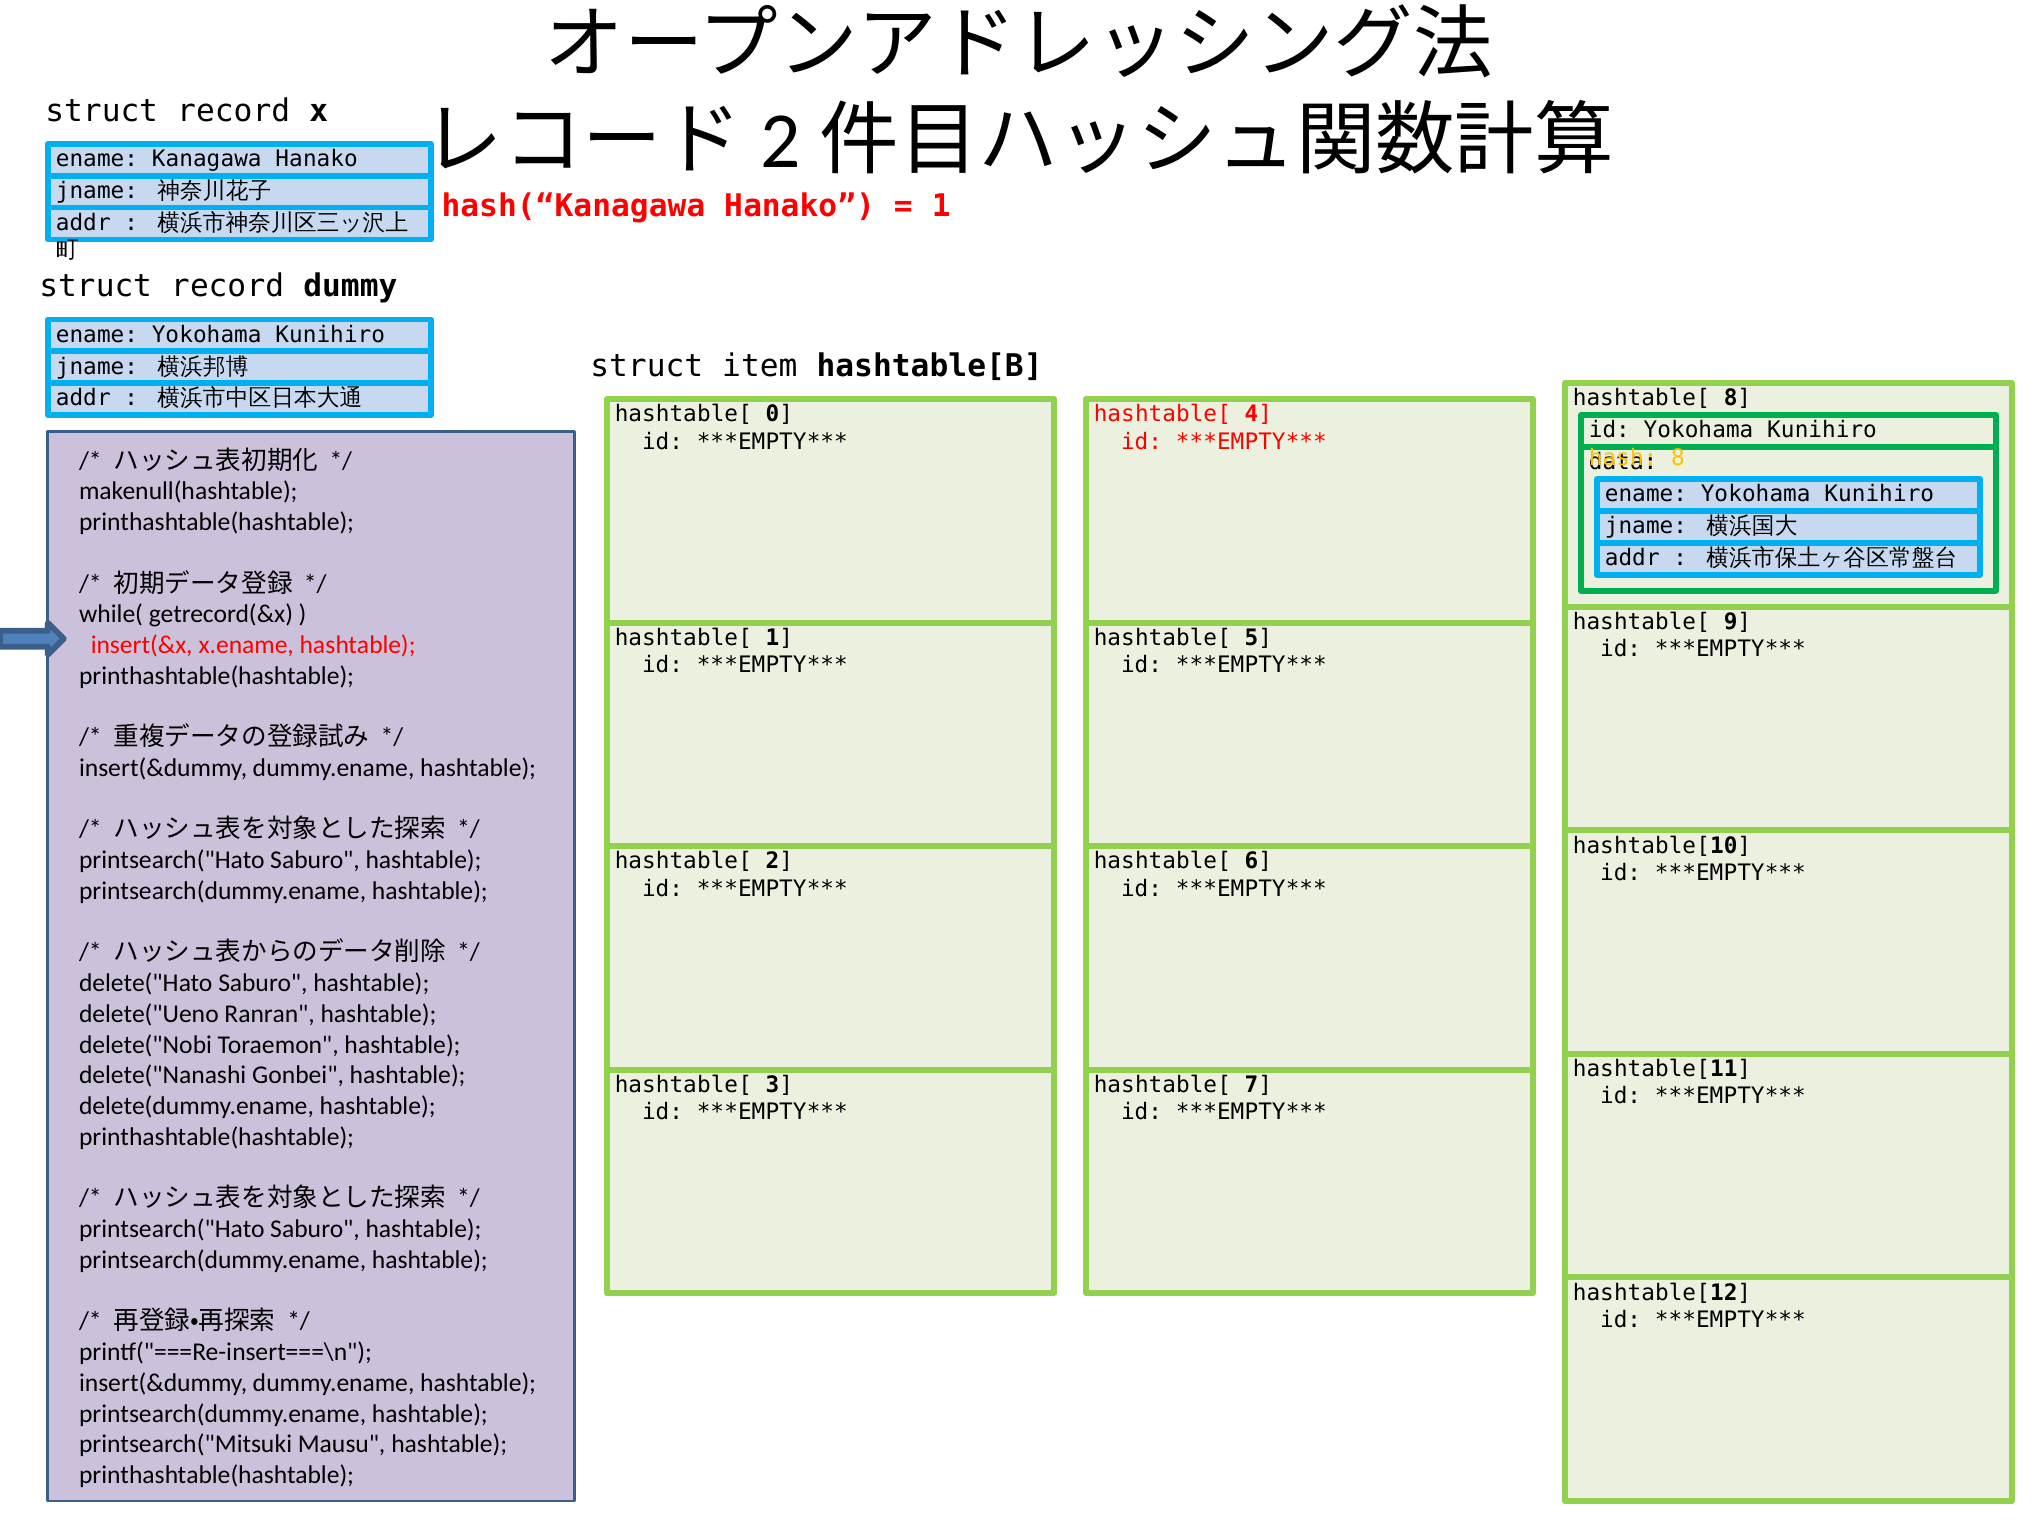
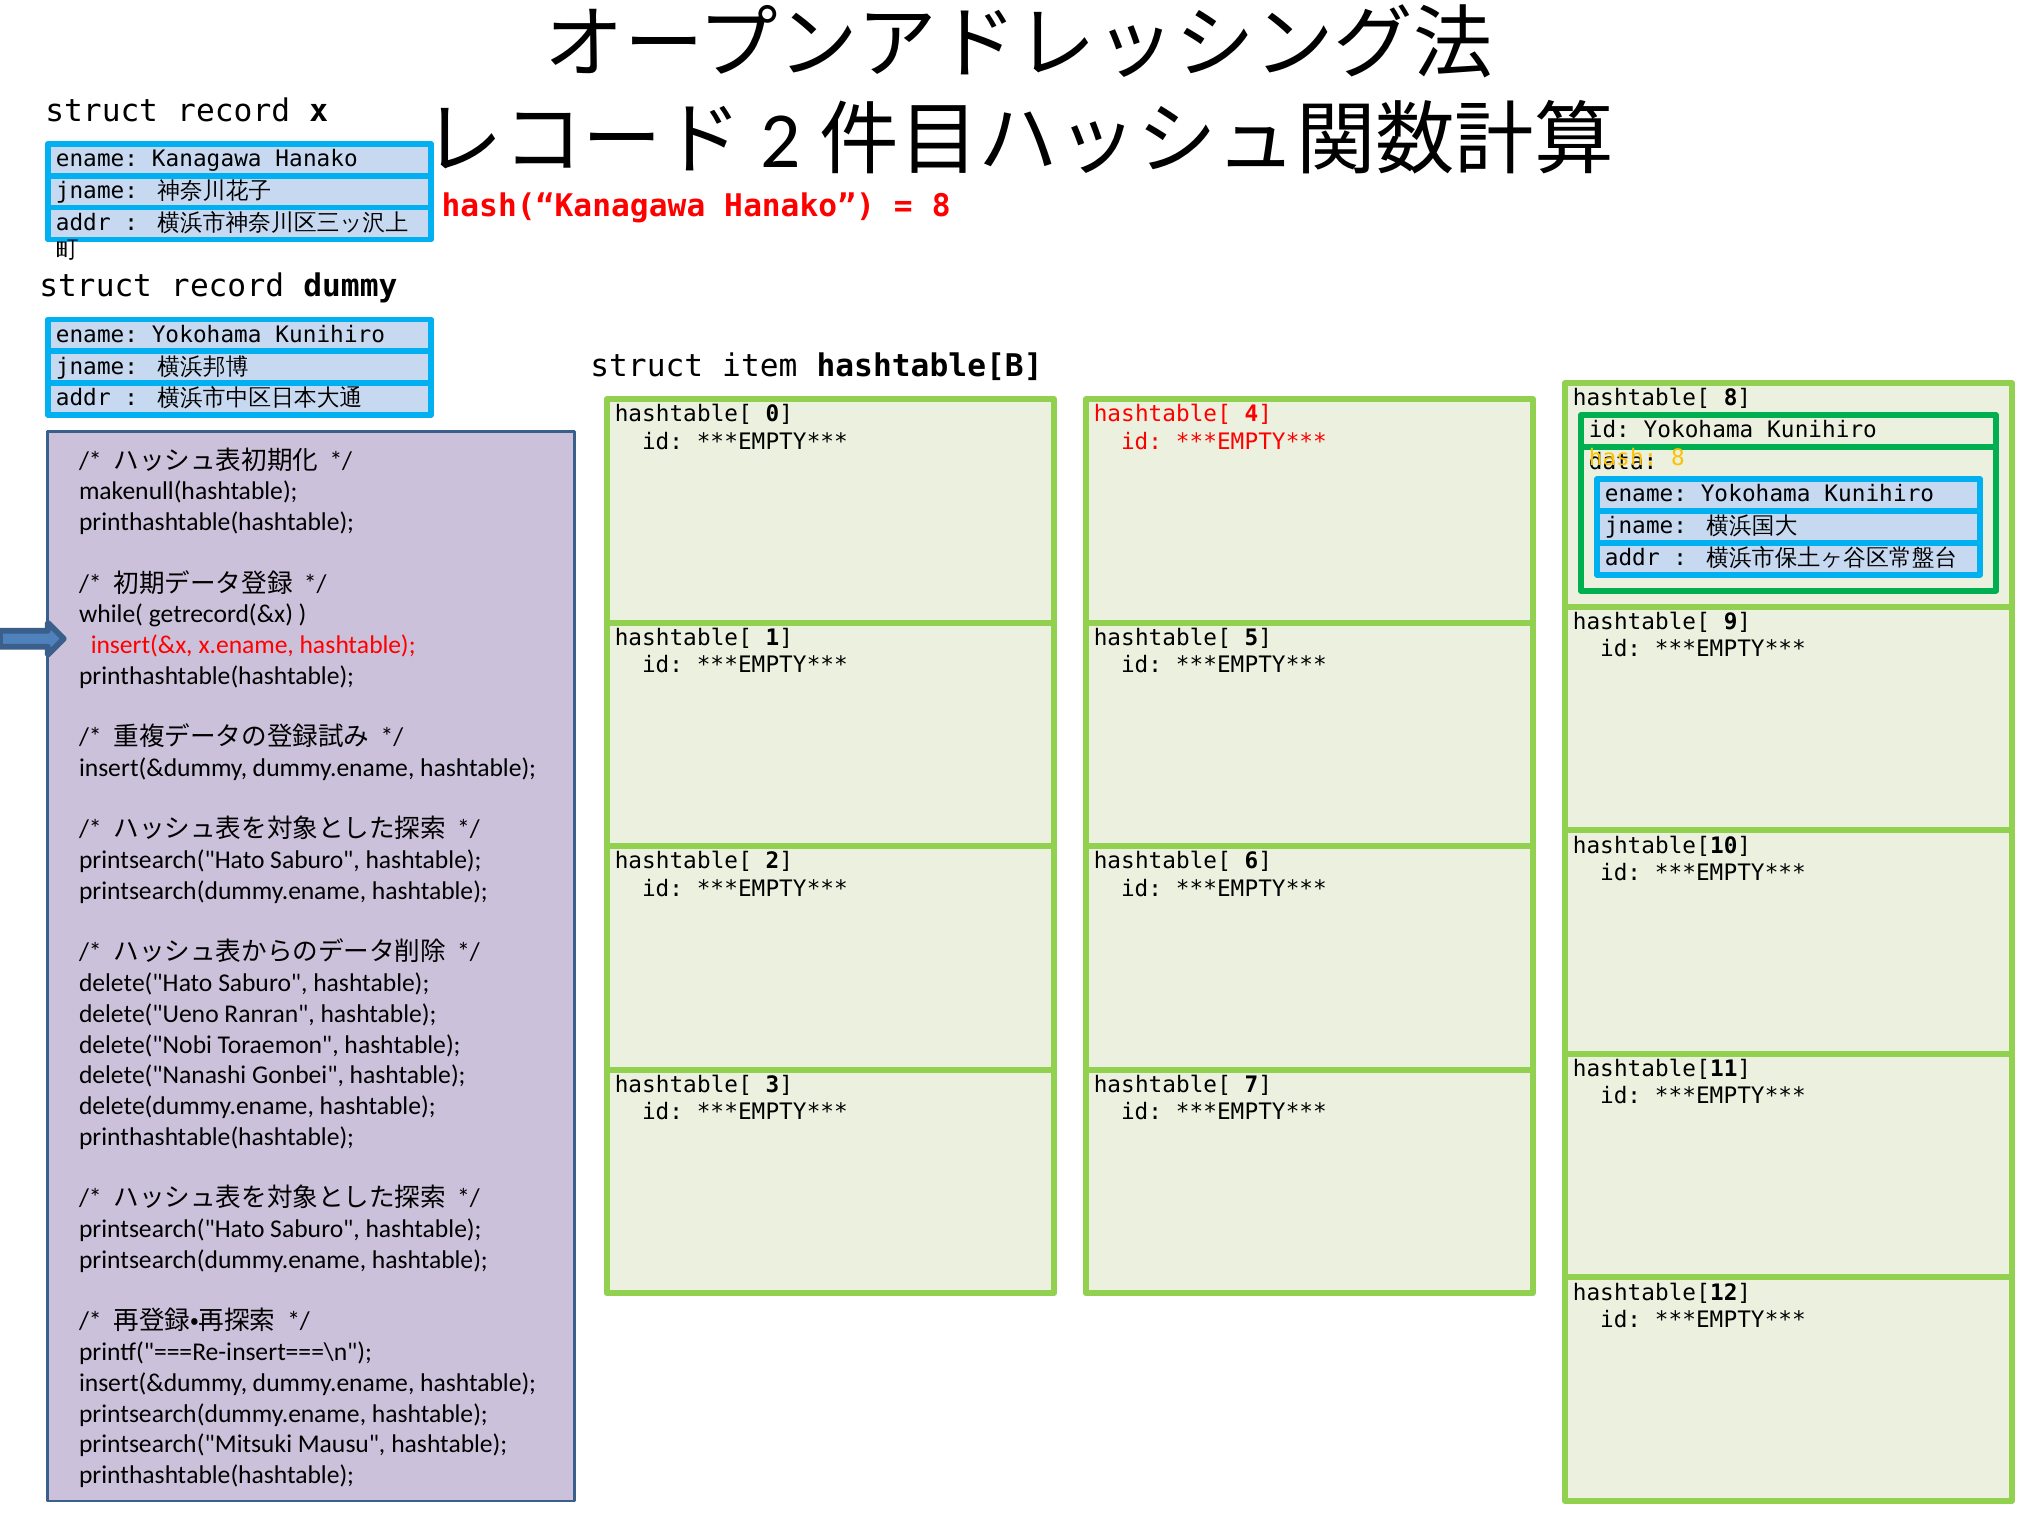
1: 1 -> 8 (941, 207)
